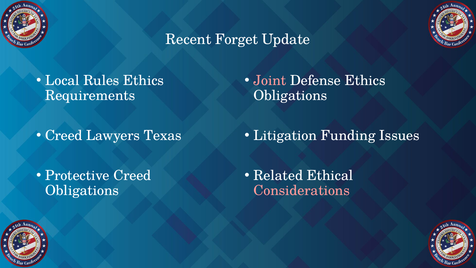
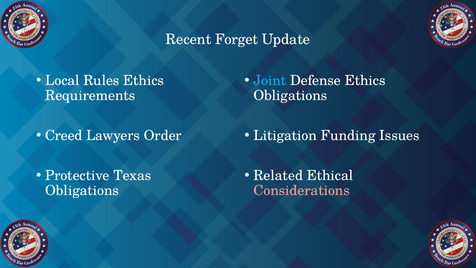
Joint colour: pink -> light blue (270, 80)
Texas: Texas -> Order (163, 135)
Protective Creed: Creed -> Texas (132, 175)
